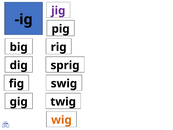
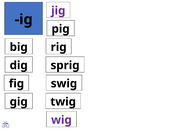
wig colour: orange -> purple (61, 120)
